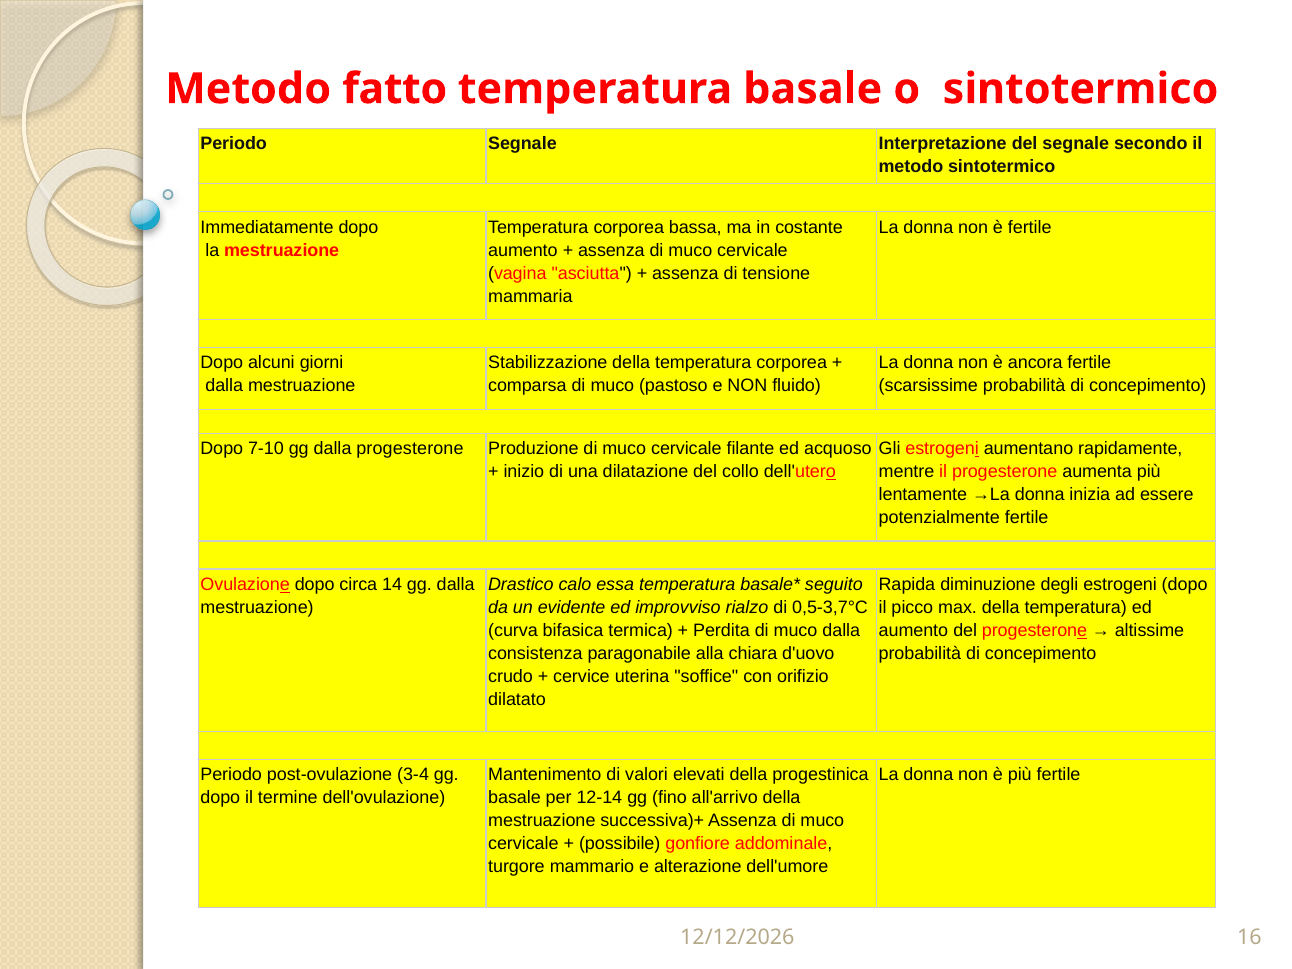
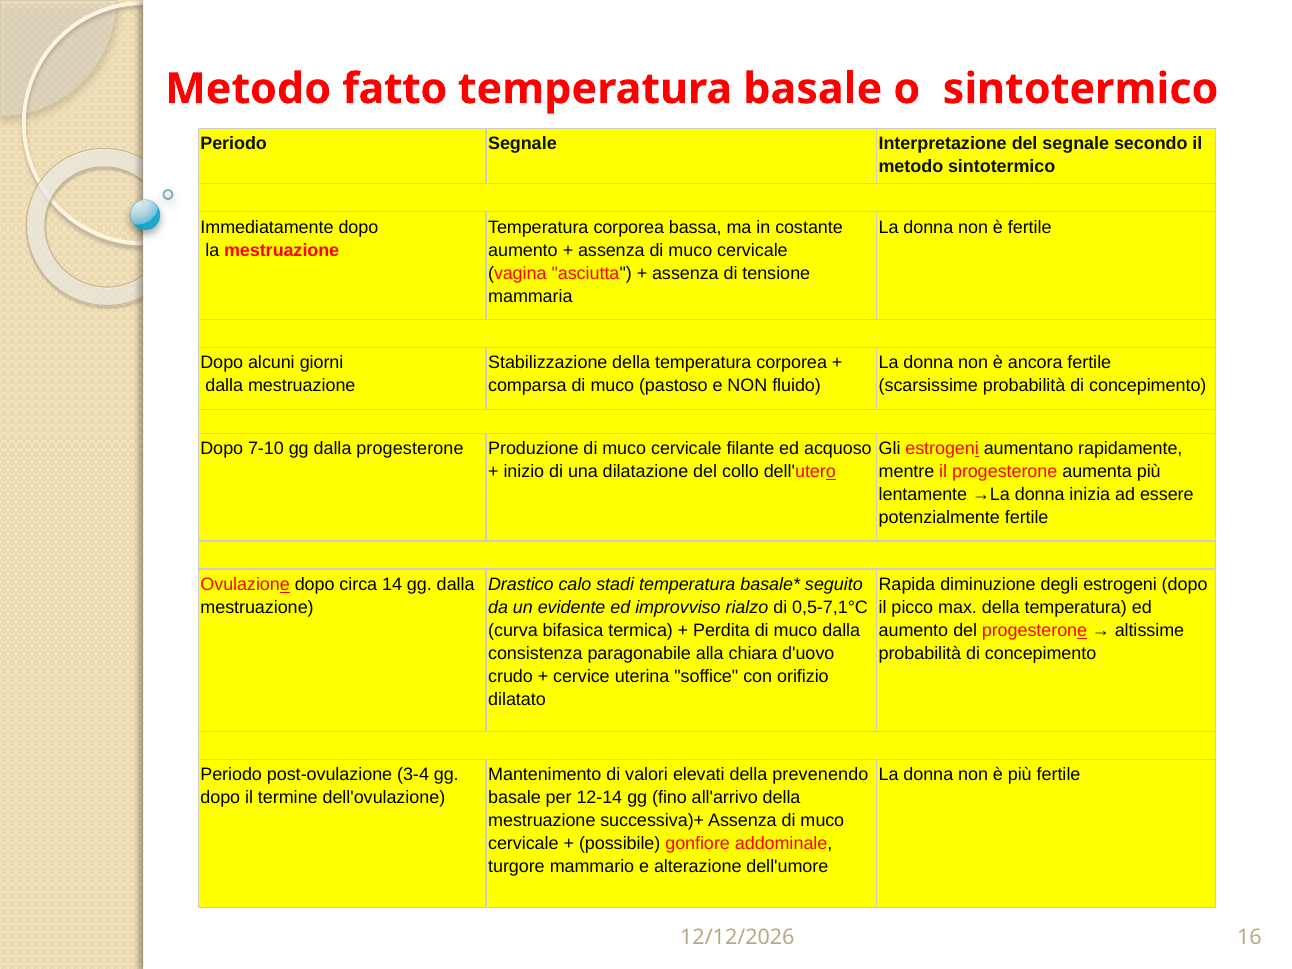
essa: essa -> stadi (615, 585)
0,5-3,7°C: 0,5-3,7°C -> 0,5-7,1°C (830, 608)
progestinica: progestinica -> prevenendo (820, 775)
